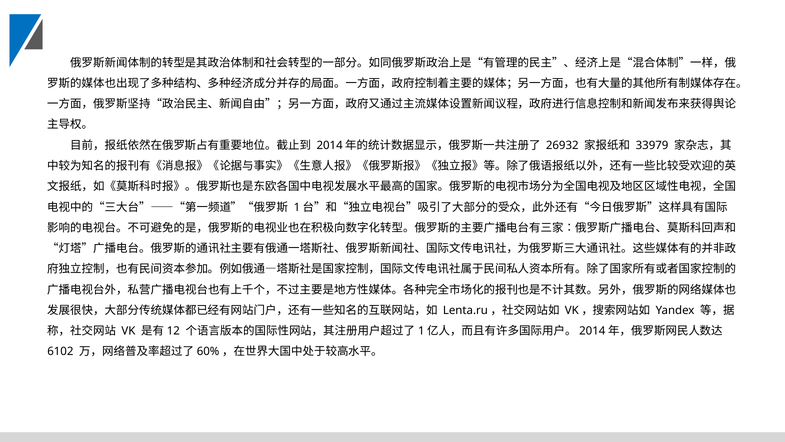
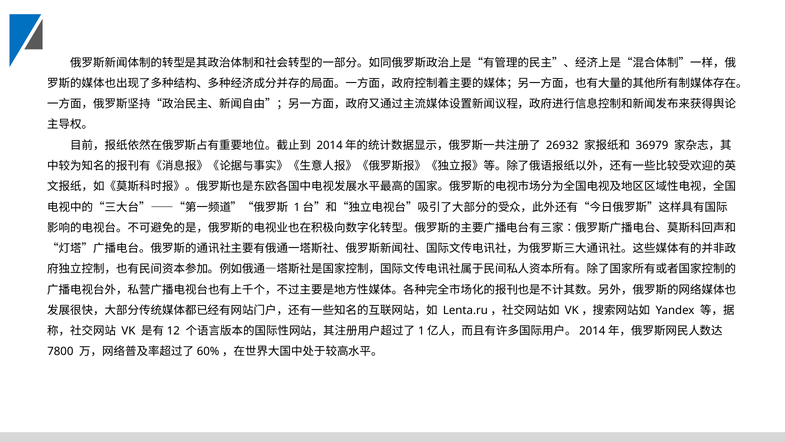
33979: 33979 -> 36979 (652, 145)
6102: 6102 -> 7800 (60, 351)
